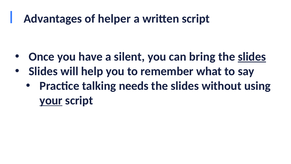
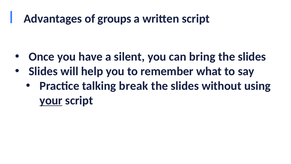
helper: helper -> groups (114, 19)
slides underline: present -> none (252, 57)
needs: needs -> break (134, 86)
